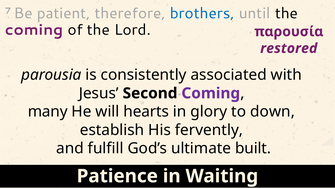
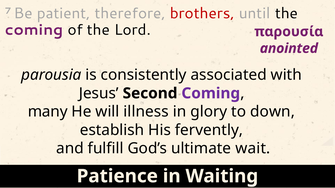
brothers colour: blue -> red (202, 13)
restored: restored -> anointed (289, 48)
hearts: hearts -> illness (146, 112)
built: built -> wait (253, 149)
